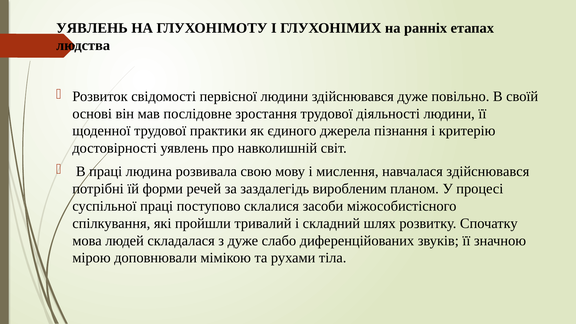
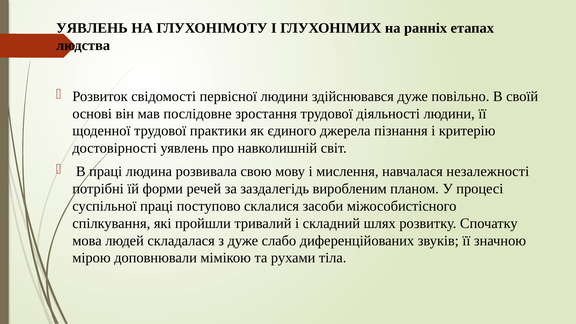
навчалася здійснювався: здійснювався -> незалежності (488, 171)
